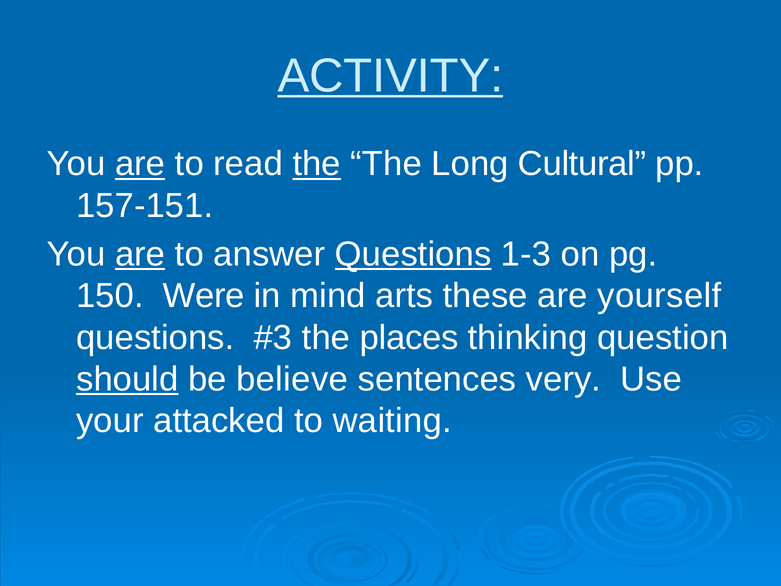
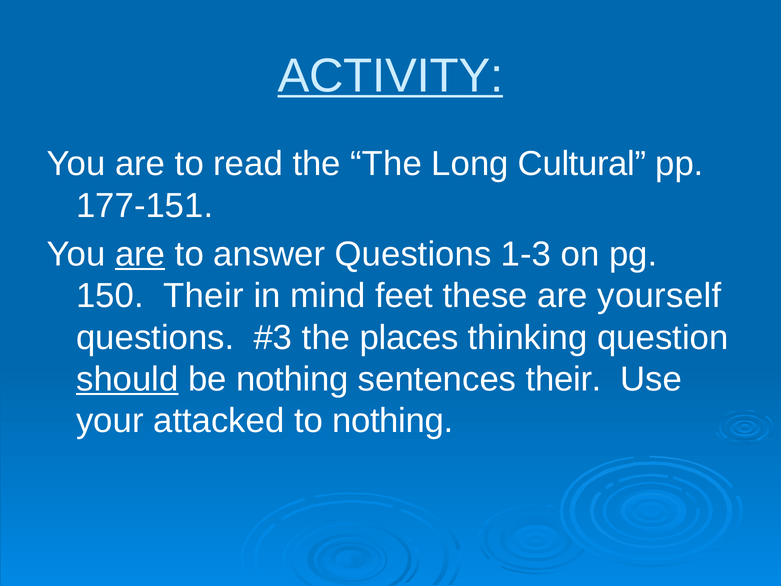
are underline: present -> none (140, 164)
the underline: present -> none (317, 164)
157-151: 157-151 -> 177-151 (145, 206)
Questions underline: present -> none (413, 254)
150 Were: Were -> Their (203, 296)
arts: arts -> feet (404, 296)
be believe: believe -> nothing (292, 379)
sentences very: very -> their (564, 379)
to waiting: waiting -> nothing (393, 421)
